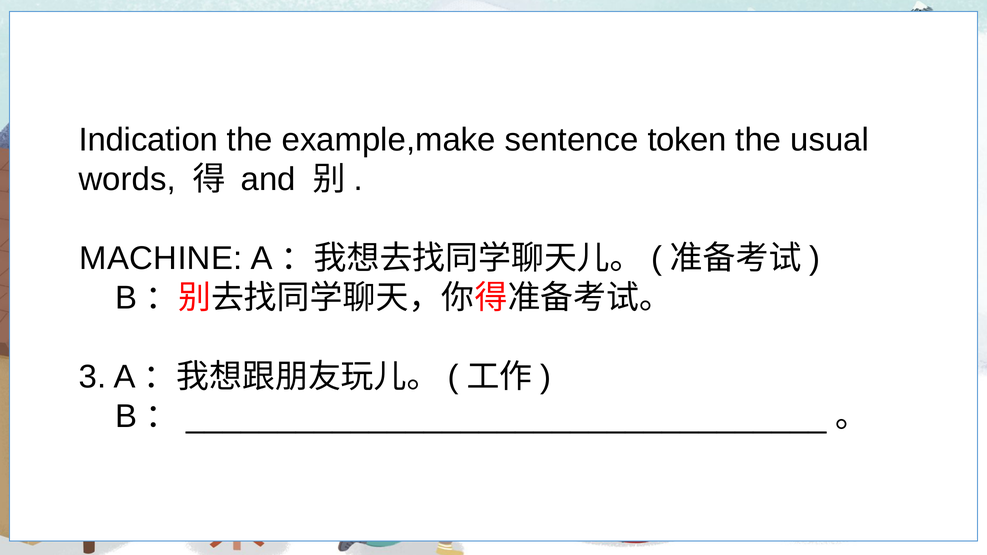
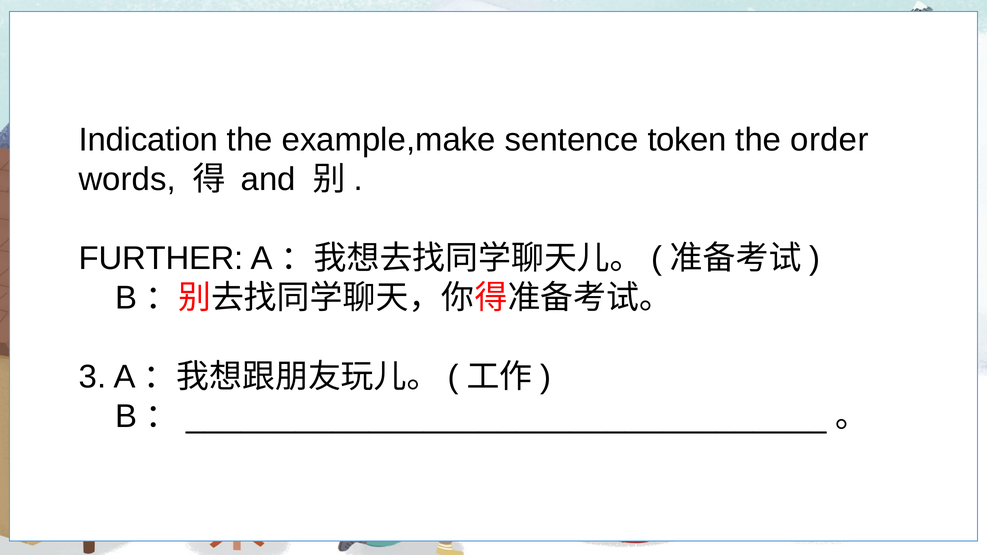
usual: usual -> order (829, 140)
MACHINE: MACHINE -> FURTHER (161, 259)
